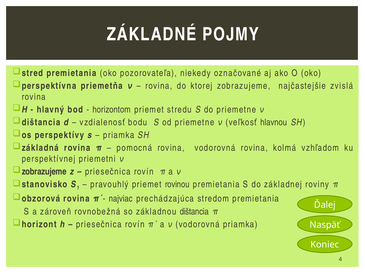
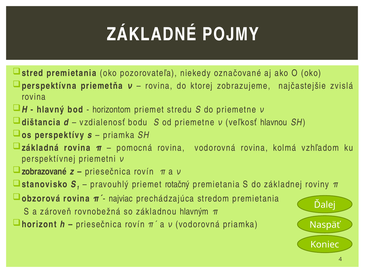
zobrazujeme: zobrazujeme -> zobrazované (44, 171)
rovinou: rovinou -> rotačný (177, 184)
základnou dištancia: dištancia -> hlavným (194, 211)
